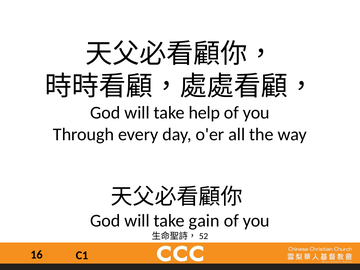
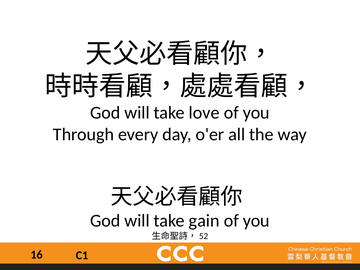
help: help -> love (204, 113)
